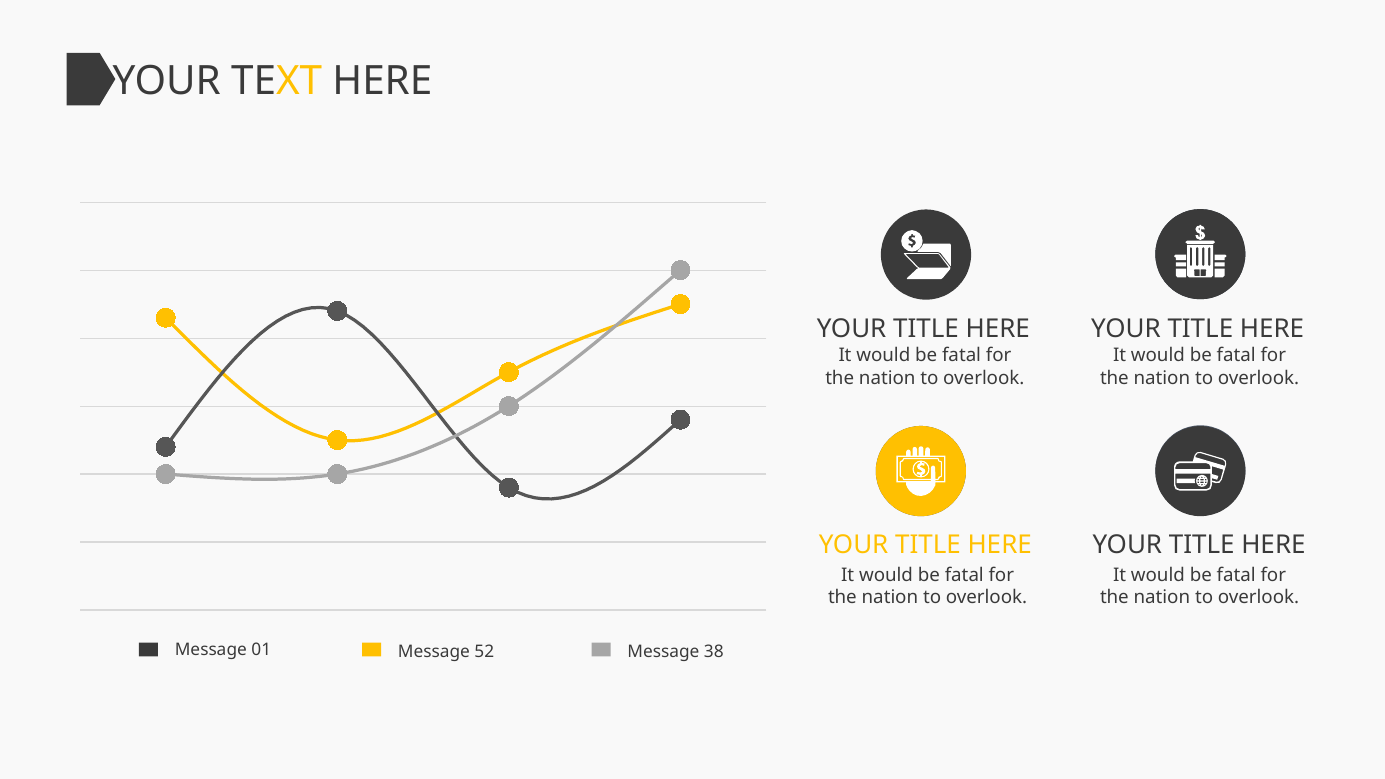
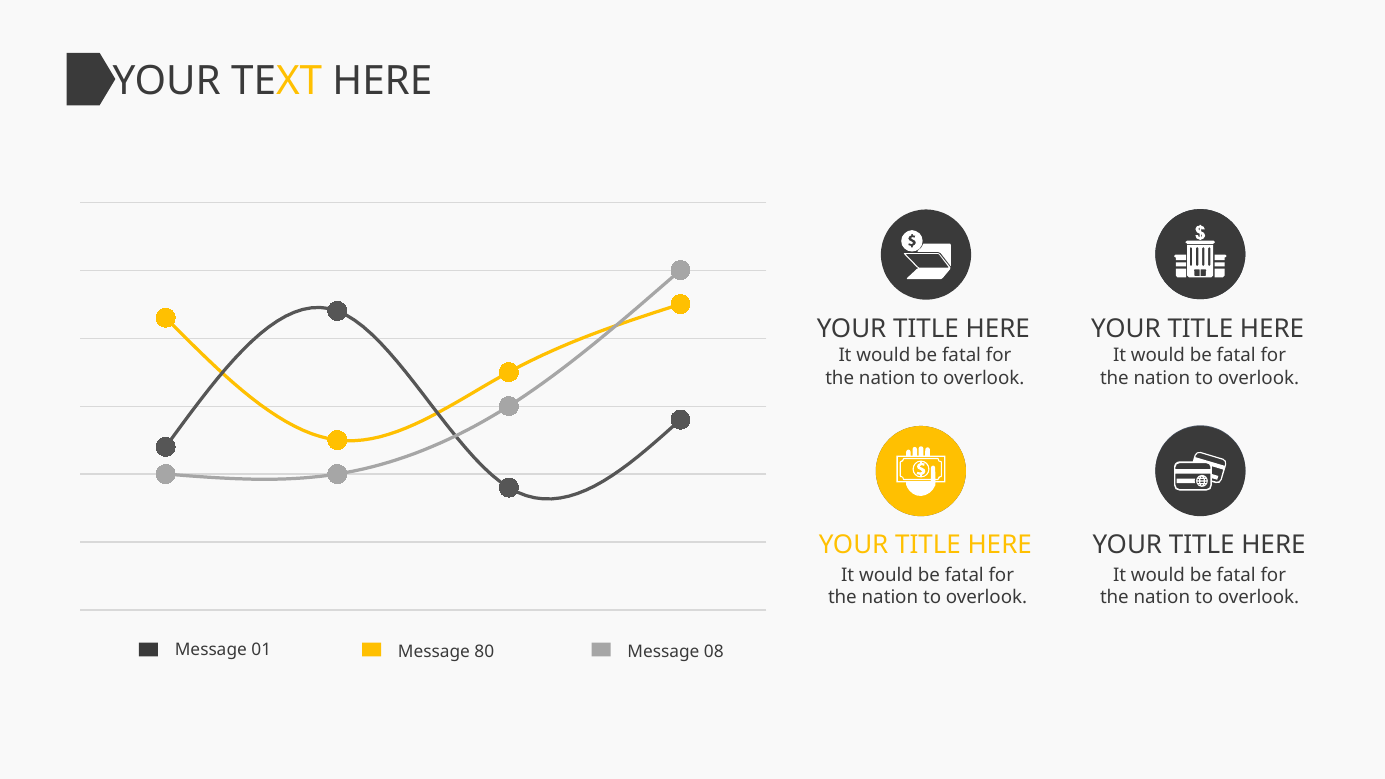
52: 52 -> 80 (484, 652)
38: 38 -> 08 (714, 652)
